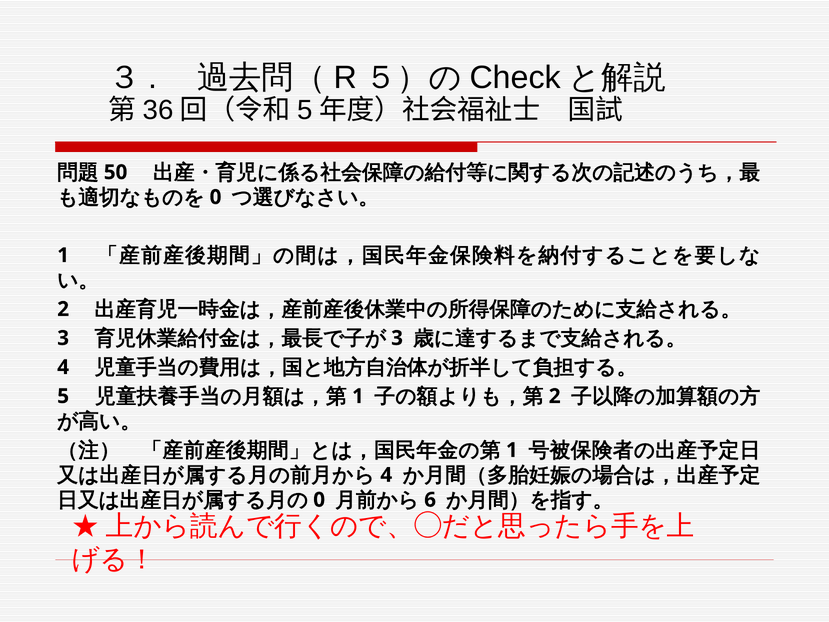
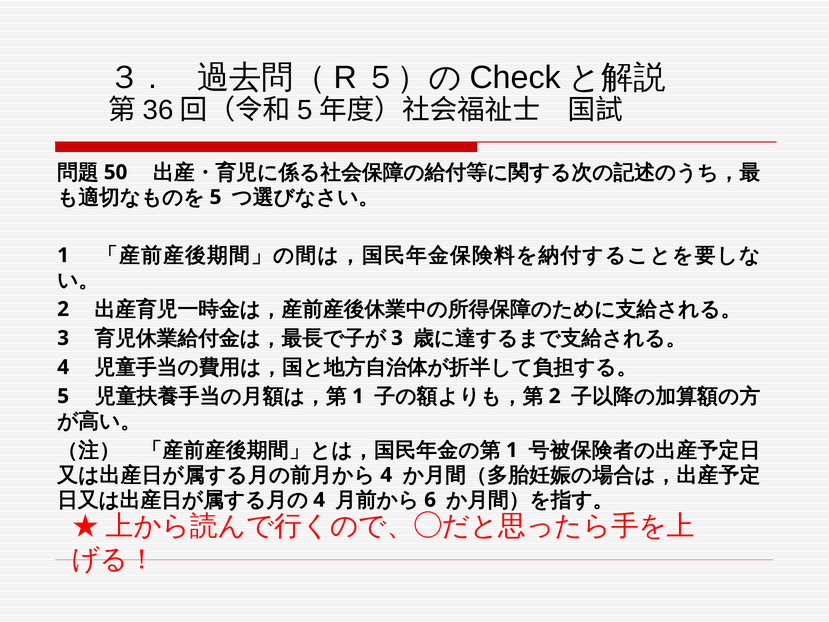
0: 0 -> 5 (216, 197)
0: 0 -> 4 (319, 500)
